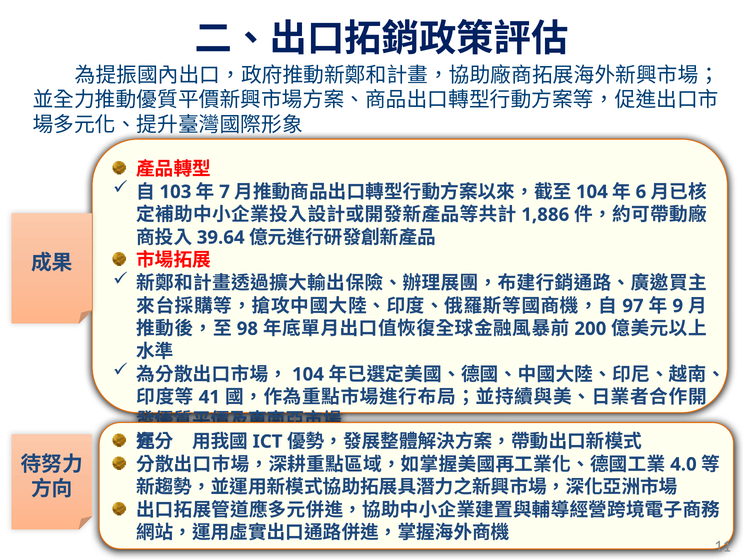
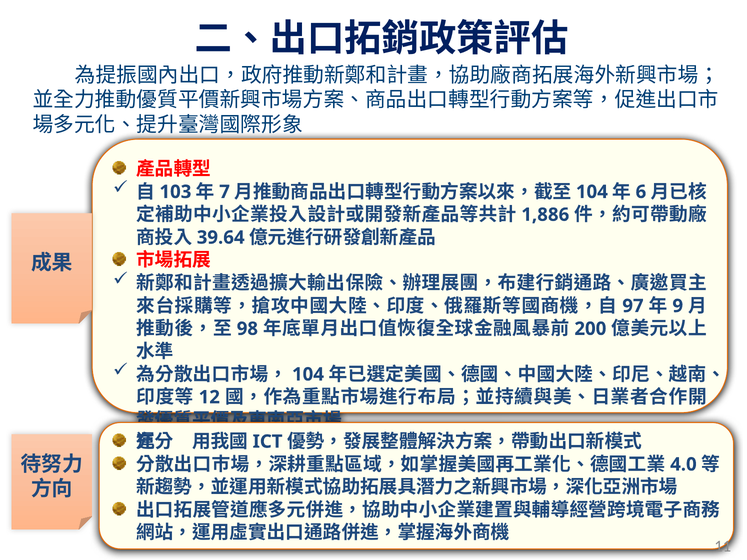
41: 41 -> 12 (209, 397)
